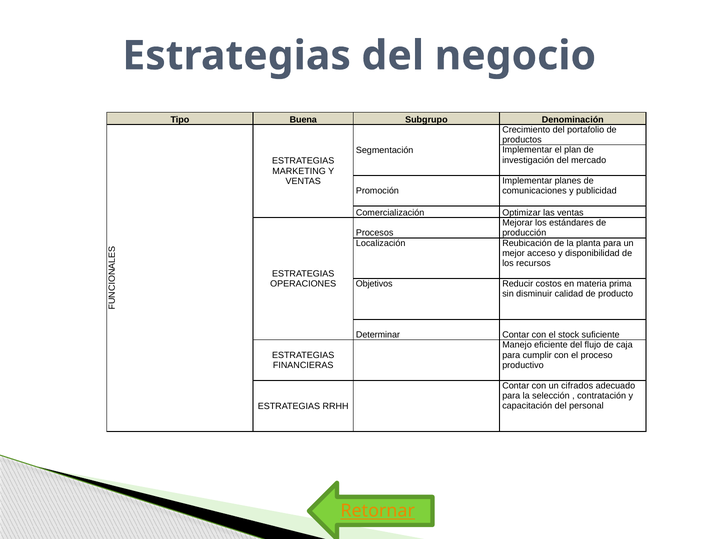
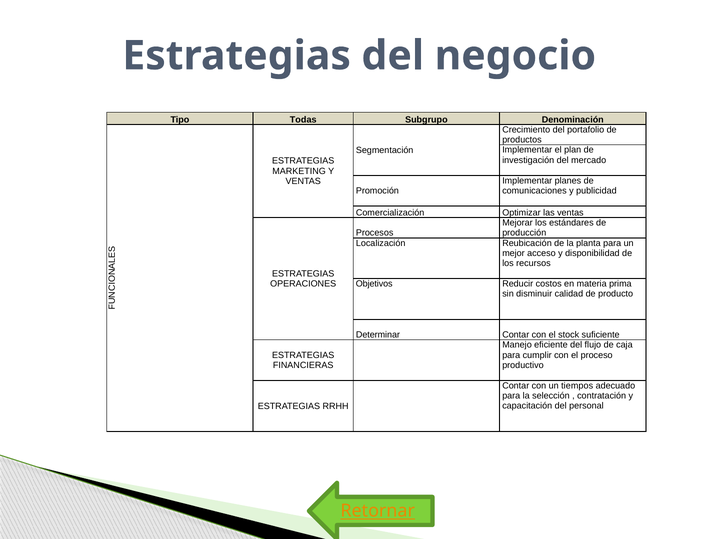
Buena: Buena -> Todas (303, 120)
cifrados: cifrados -> tiempos (577, 386)
